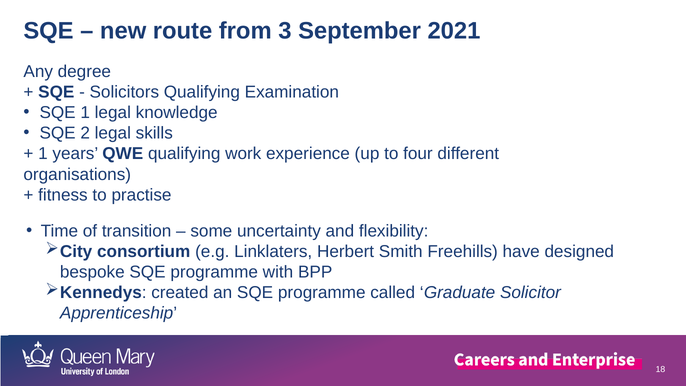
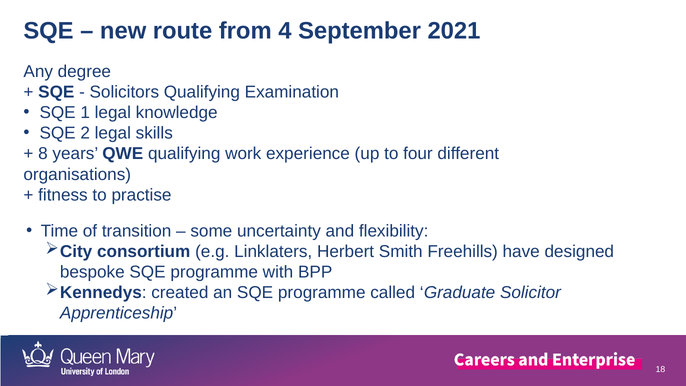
3: 3 -> 4 (285, 31)
1: 1 -> 8 (43, 154)
